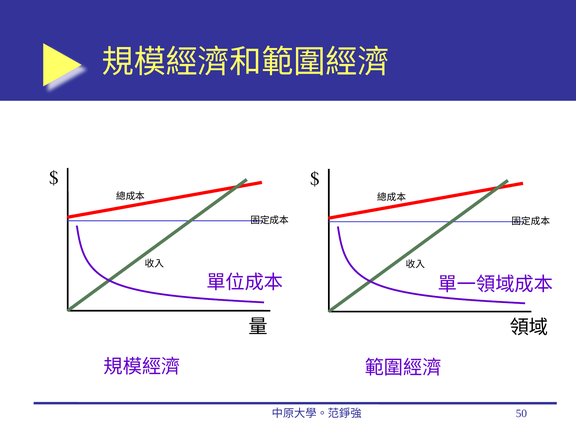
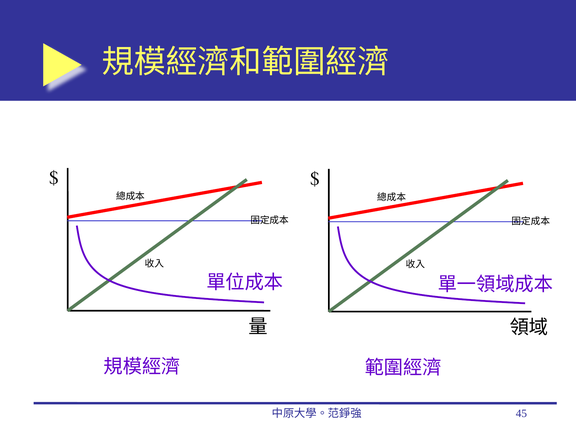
50: 50 -> 45 (521, 414)
